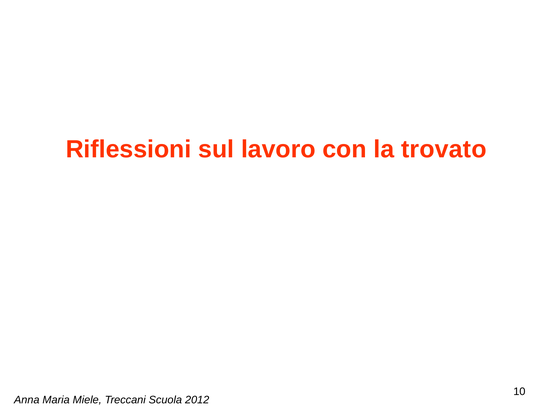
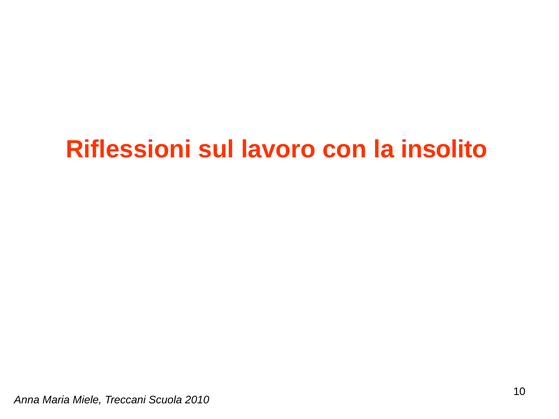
trovato: trovato -> insolito (444, 149)
2012: 2012 -> 2010 (197, 400)
